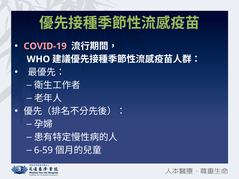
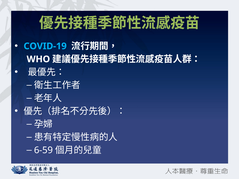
COVID-19 colour: pink -> light blue (45, 46)
